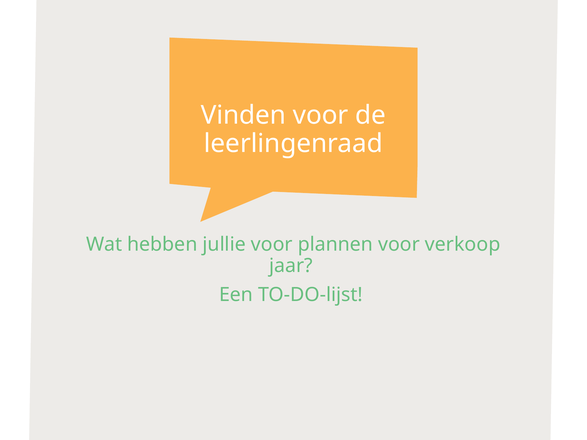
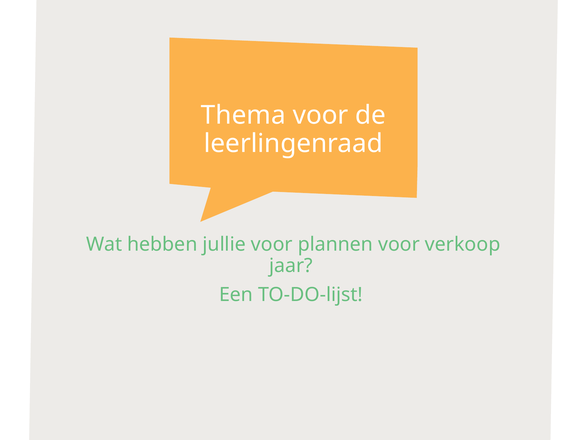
Vinden: Vinden -> Thema (243, 115)
